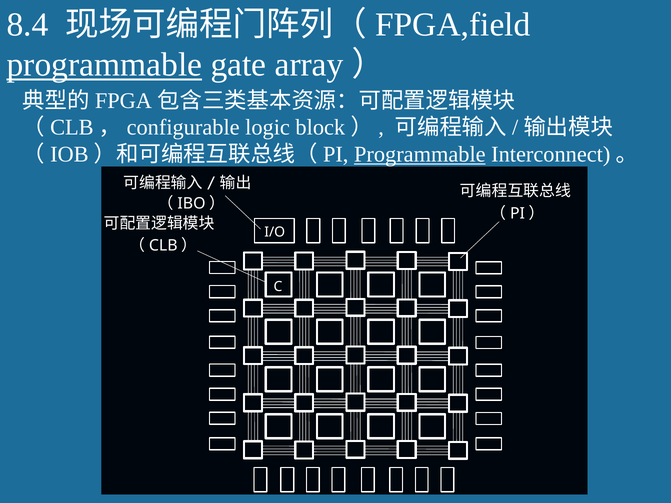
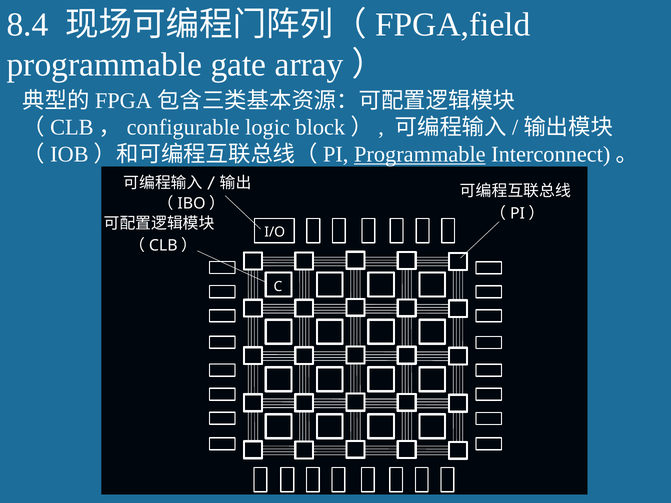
programmable underline: present -> none (104, 65)
